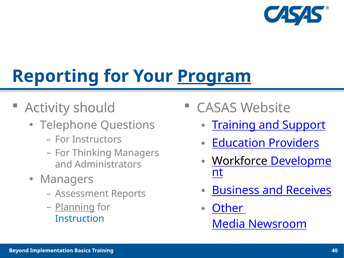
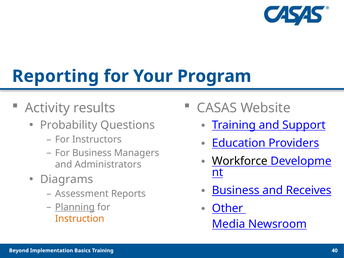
Program underline: present -> none (214, 76)
should: should -> results (94, 108)
Telephone: Telephone -> Probability (69, 125)
For Thinking: Thinking -> Business (92, 153)
Managers: Managers -> Diagrams (67, 179)
Instruction colour: blue -> orange (80, 219)
